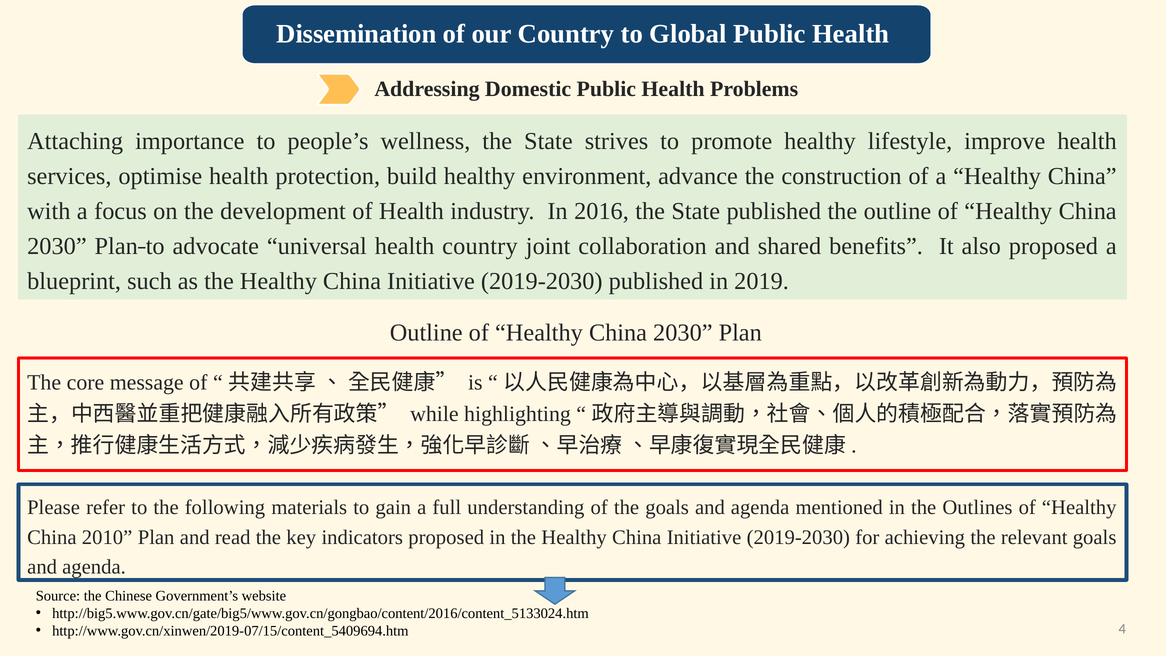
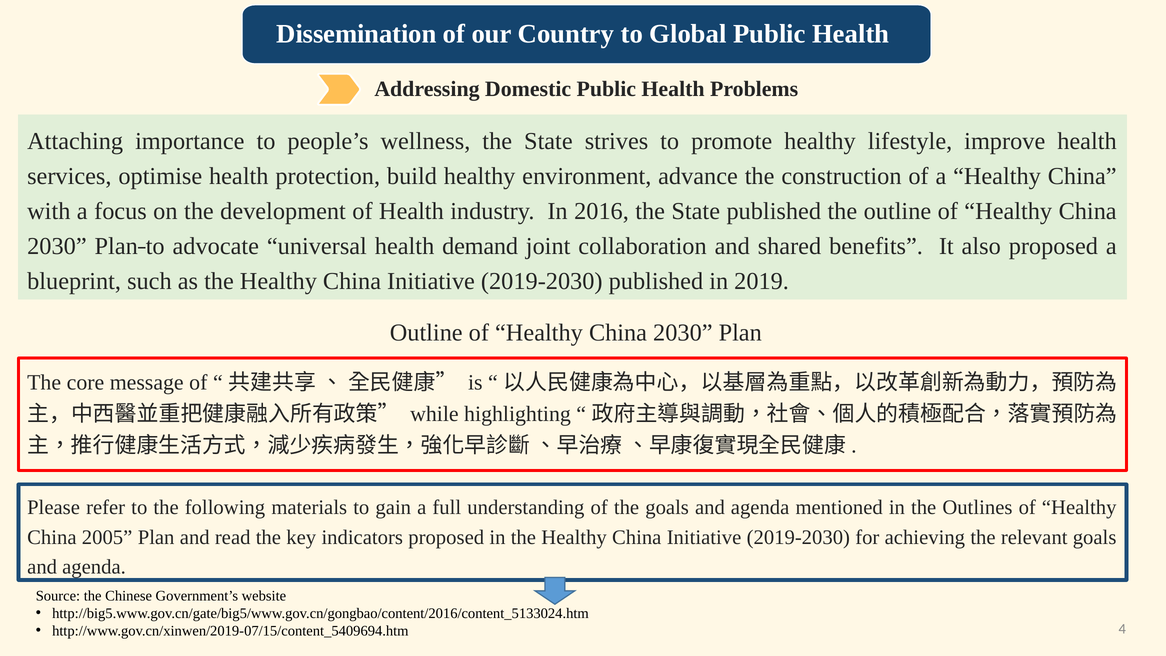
health country: country -> demand (480, 246)
2010: 2010 -> 2005 (107, 537)
